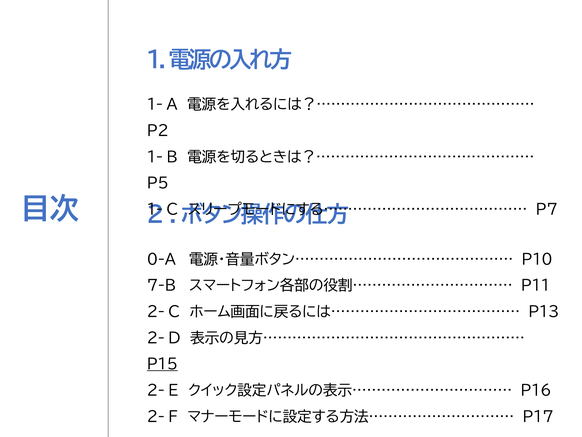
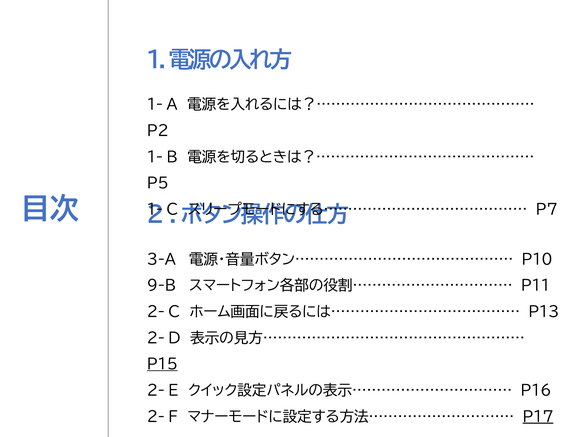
0-A: 0-A -> 3-A (161, 259)
7-B: 7-B -> 9-B (161, 285)
P17 underline: none -> present (538, 416)
